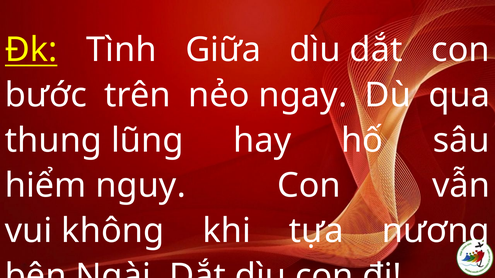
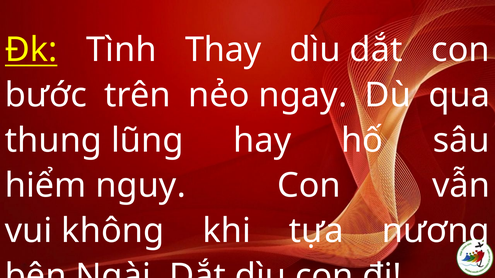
Giữa: Giữa -> Thay (223, 50)
